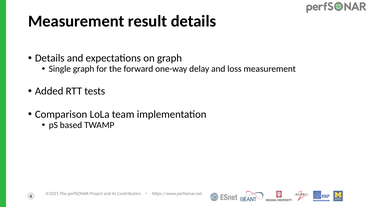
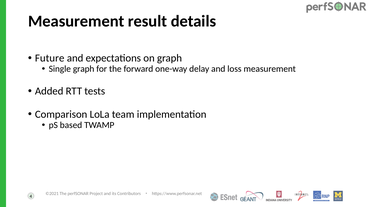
Details: Details -> Future (50, 58)
